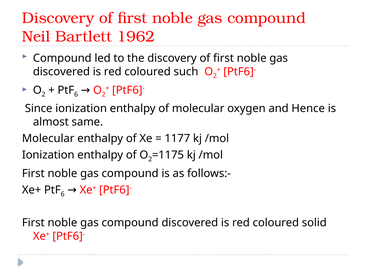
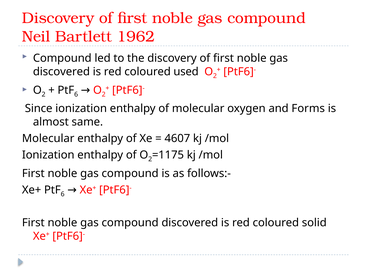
such: such -> used (186, 72)
Hence: Hence -> Forms (308, 109)
1177: 1177 -> 4607 (177, 139)
